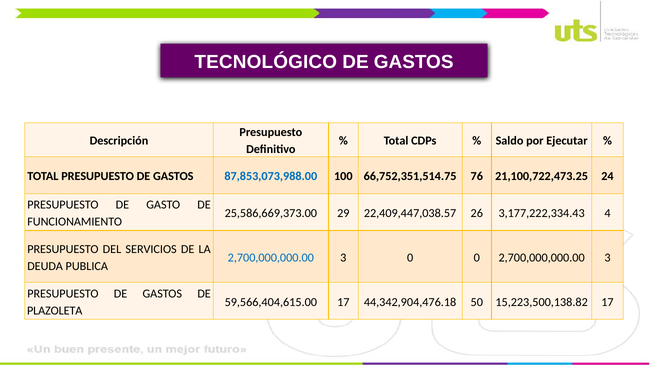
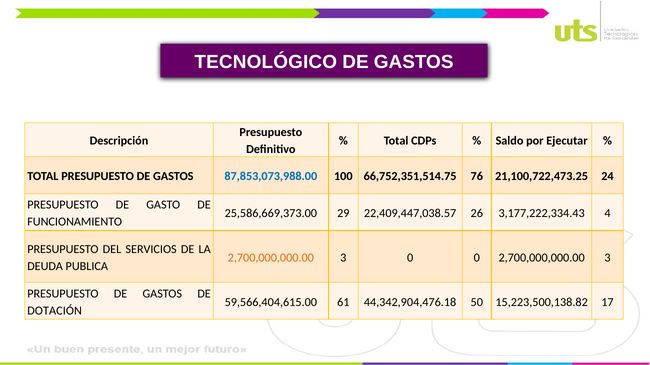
2,700,000,000.00 colour: blue -> orange (271, 258)
59,566,404,615.00 17: 17 -> 61 (343, 303)
PLAZOLETA: PLAZOLETA -> DOTACIÓN (55, 311)
